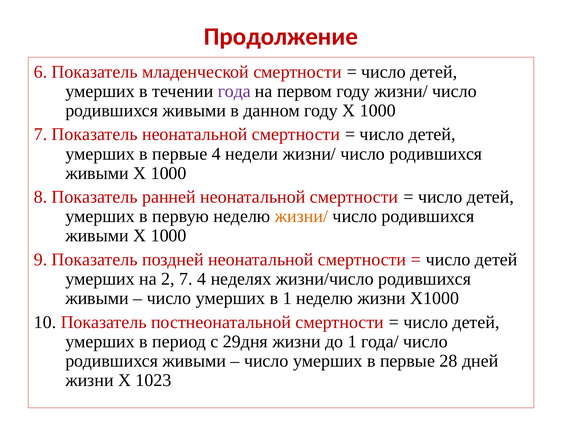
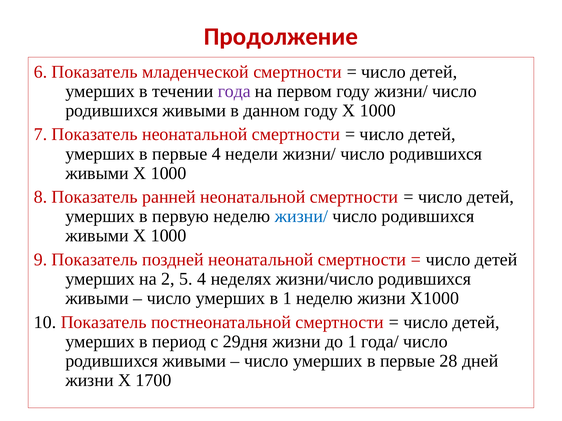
жизни/ colour: orange -> blue (301, 217)
2 7: 7 -> 5 (186, 279)
1023: 1023 -> 1700 (153, 381)
